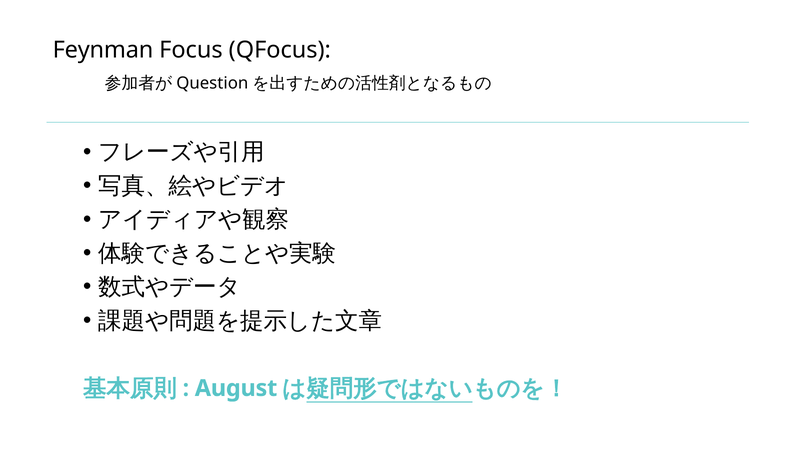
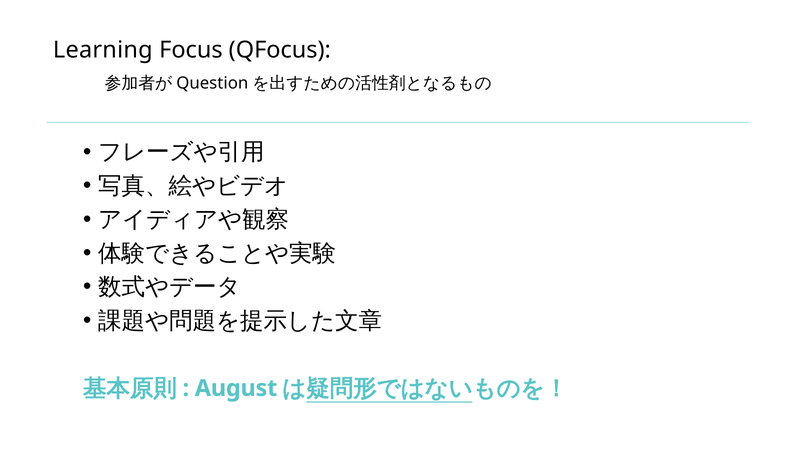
Feynman: Feynman -> Learning (103, 50)
